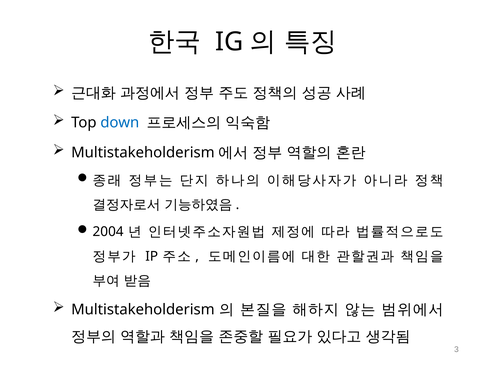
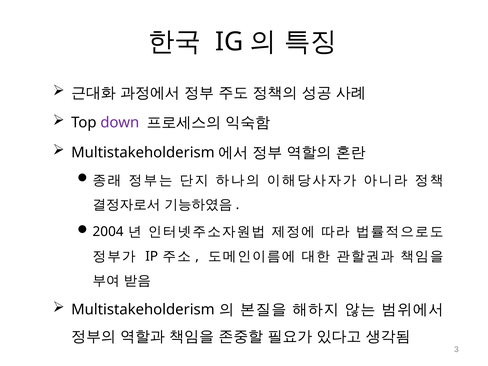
down colour: blue -> purple (120, 123)
